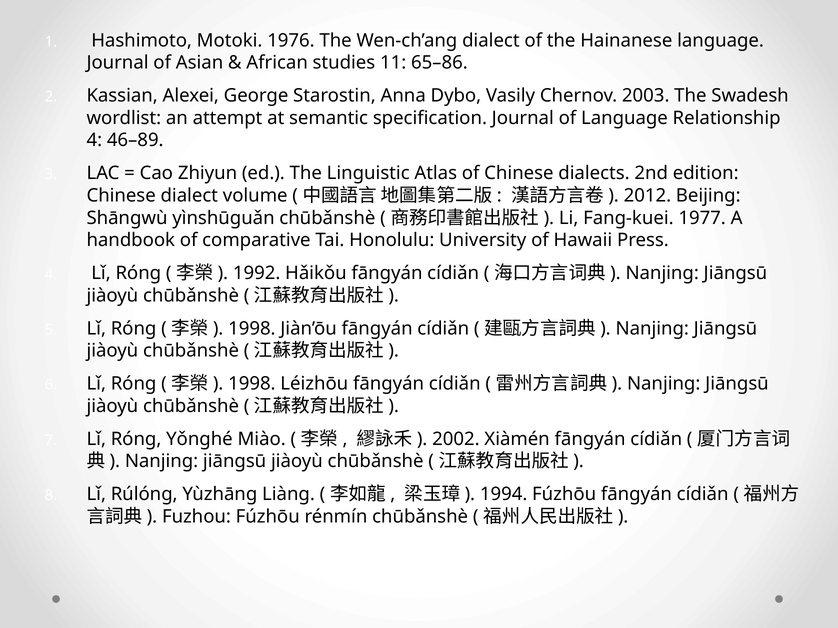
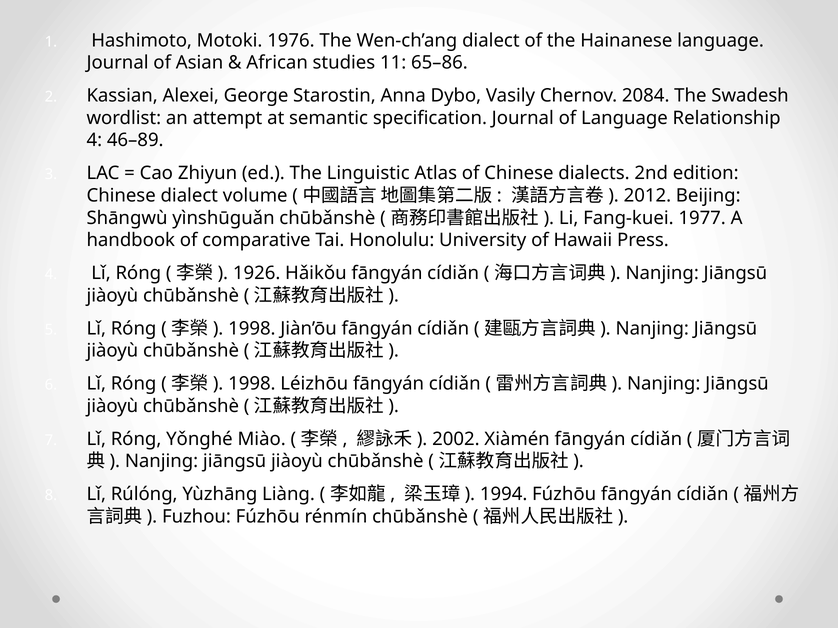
2003: 2003 -> 2084 (646, 96)
1992: 1992 -> 1926 (257, 273)
